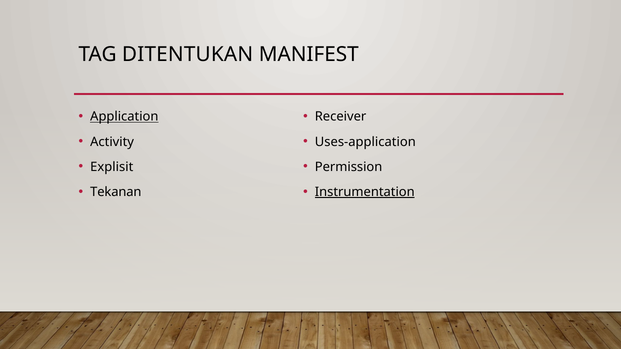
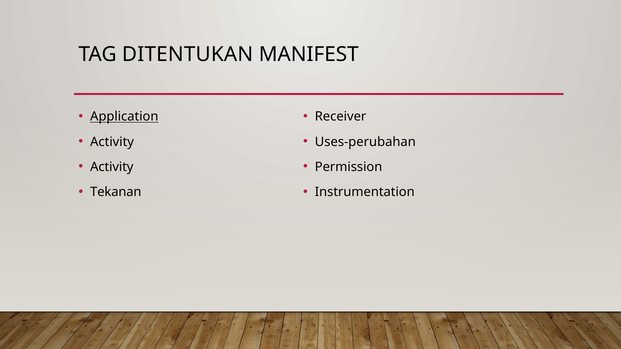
Uses-application: Uses-application -> Uses-perubahan (365, 142)
Explisit: Explisit -> Activity (112, 167)
Instrumentation underline: present -> none (365, 192)
